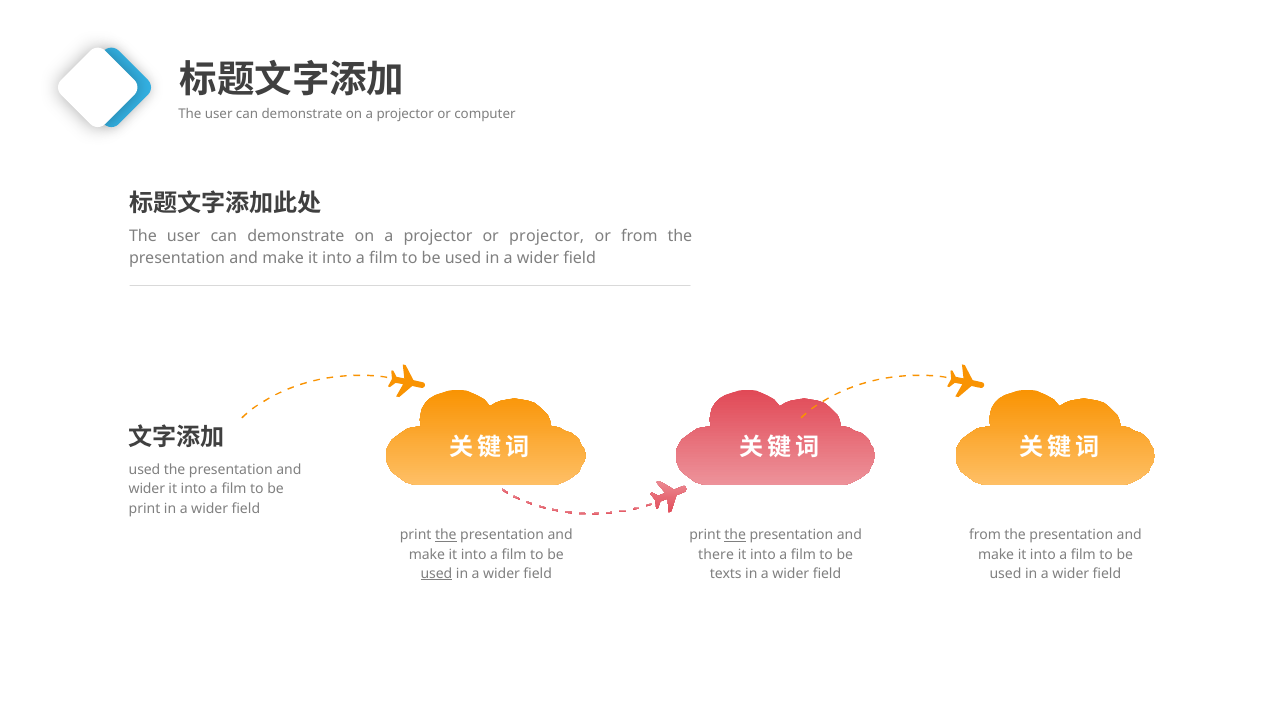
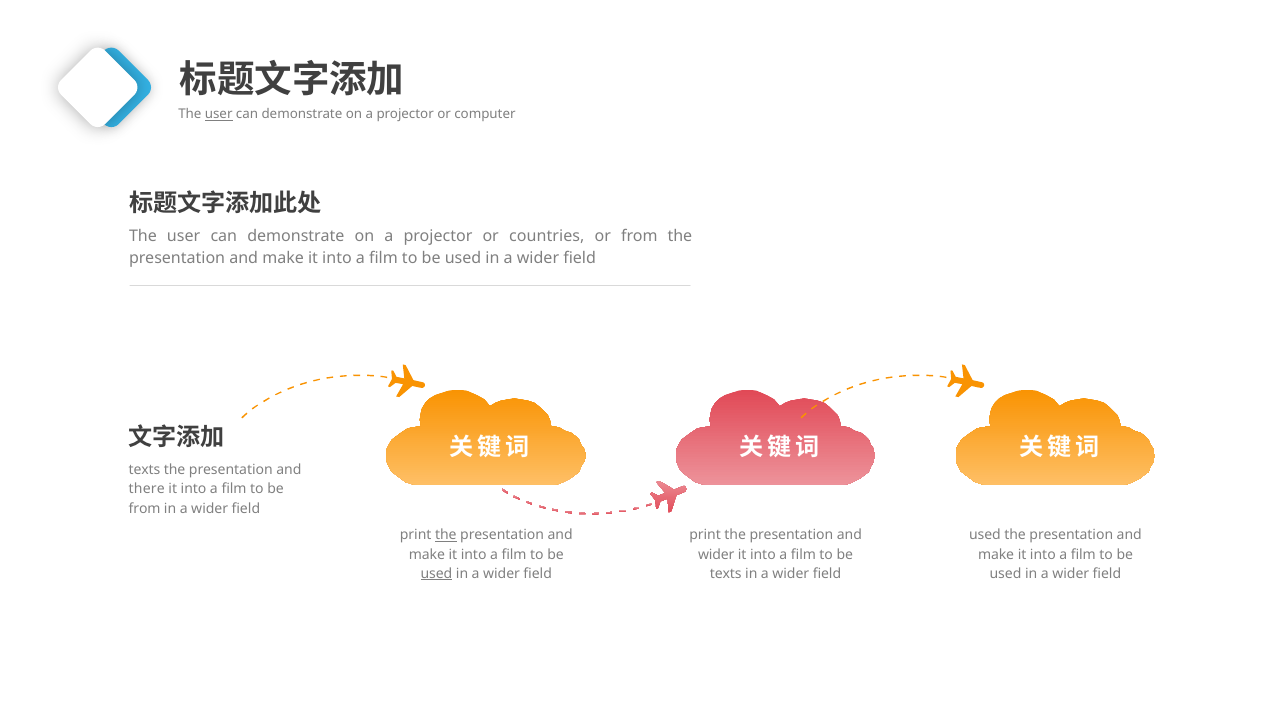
user underline: none -> present (219, 114)
or projector: projector -> countries (547, 236)
used: used -> texts (145, 470)
wider: wider -> there (147, 489)
print: print -> from (145, 508)
the underline: present -> none (735, 535)
from: from -> used (985, 535)
there: there -> wider (716, 554)
